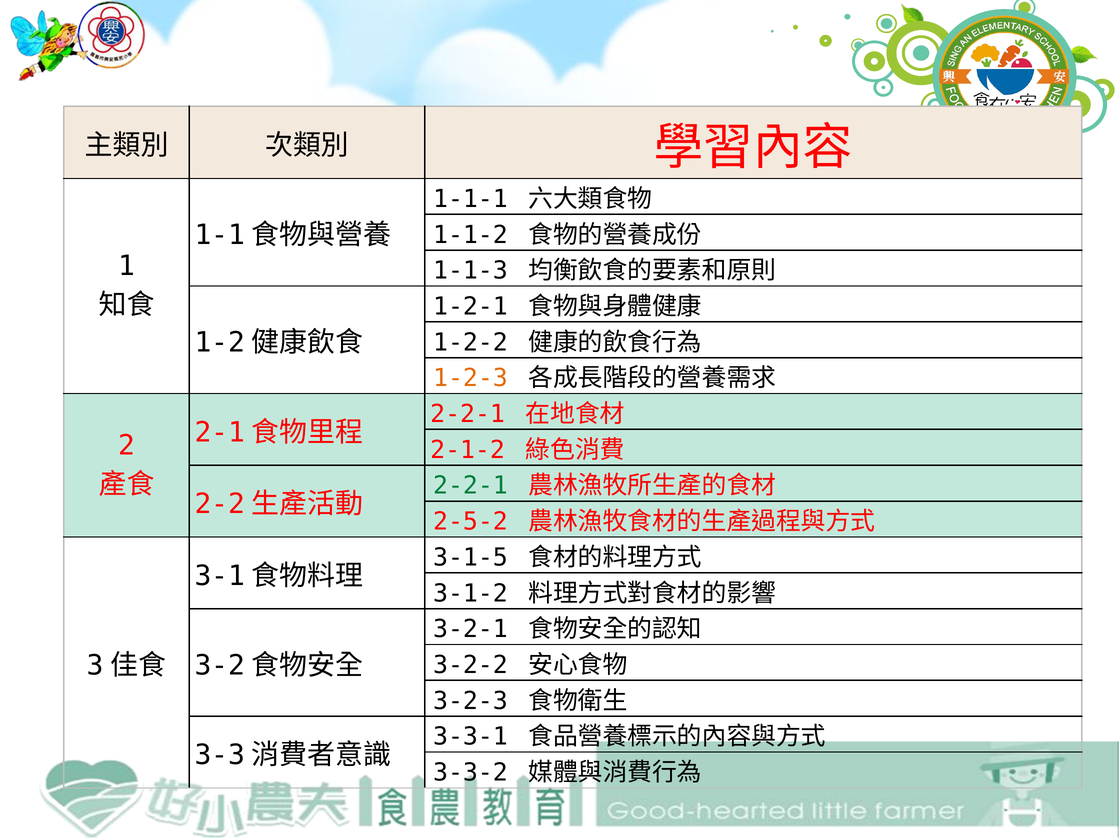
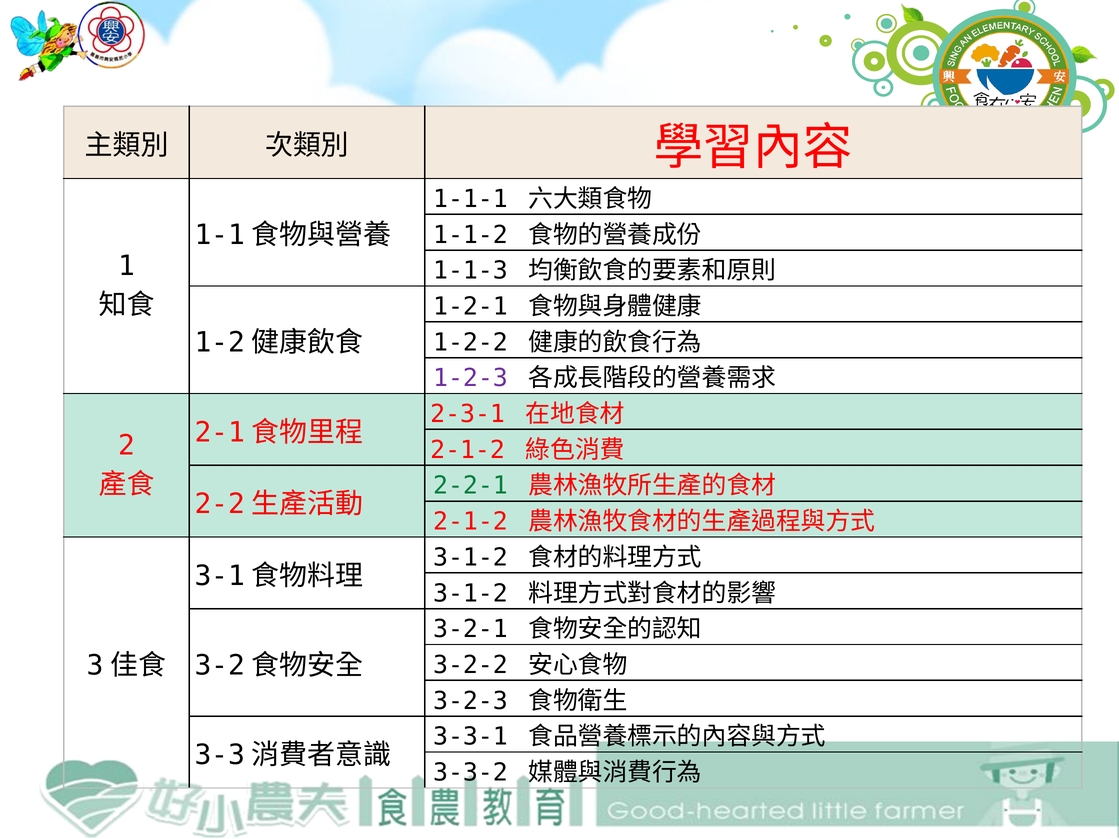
1-2-3 colour: orange -> purple (470, 378)
2-2-1: 2-2-1 -> 2-3-1 (468, 414)
2-5-2: 2-5-2 -> 2-1-2 (470, 522)
3-1-5: 3-1-5 -> 3-1-2 (470, 558)
